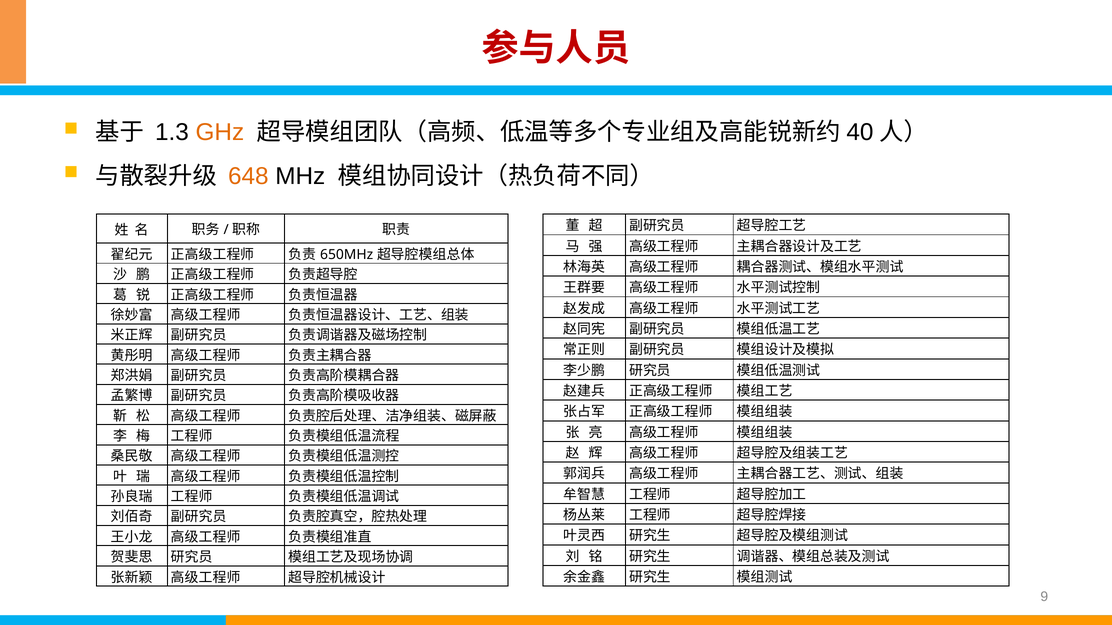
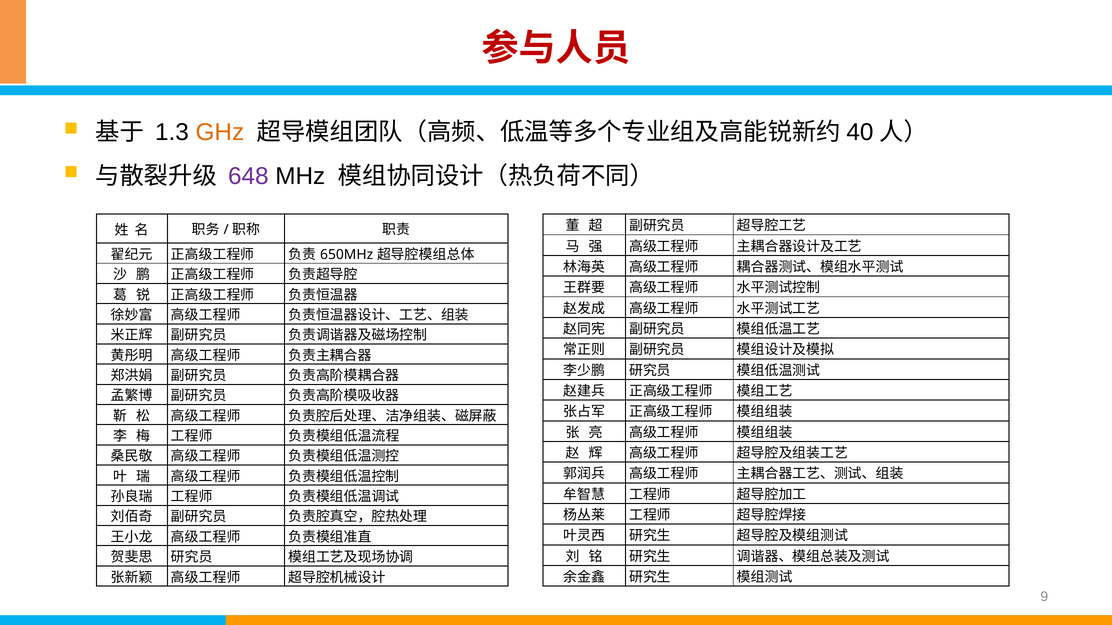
648 colour: orange -> purple (248, 176)
